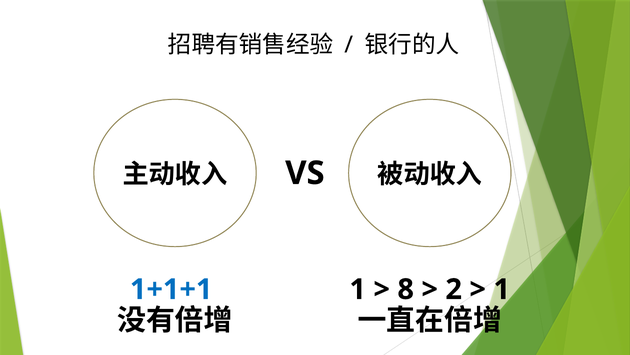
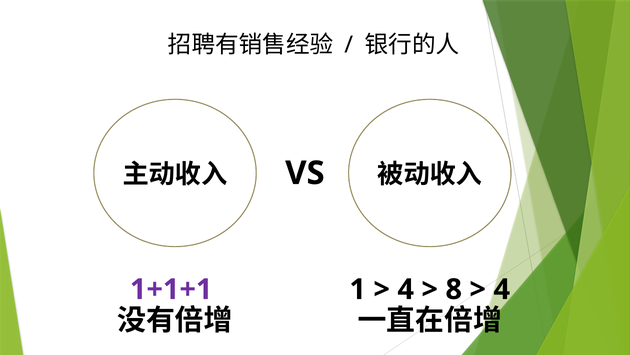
1+1+1 colour: blue -> purple (171, 289)
8: 8 -> 4 (406, 289)
2: 2 -> 8 (454, 289)
1: 1 -> 4 (502, 289)
